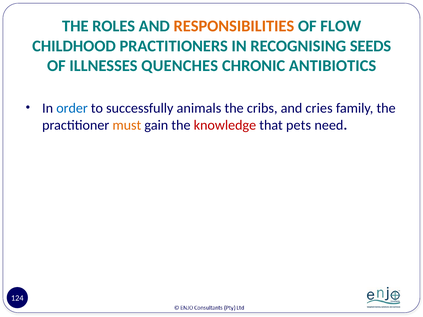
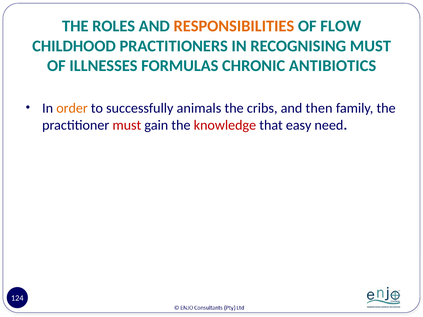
RECOGNISING SEEDS: SEEDS -> MUST (370, 46)
QUENCHES: QUENCHES -> FORMULAS (180, 66)
order colour: blue -> orange (72, 108)
cries: cries -> then (319, 108)
must colour: orange -> red (127, 125)
pets: pets -> easy (299, 125)
